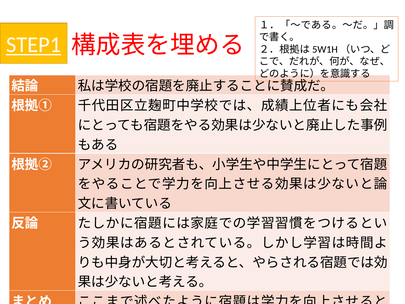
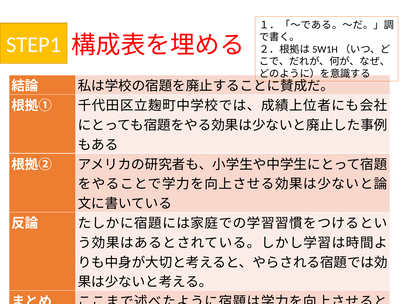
STEP1 underline: present -> none (34, 45)
